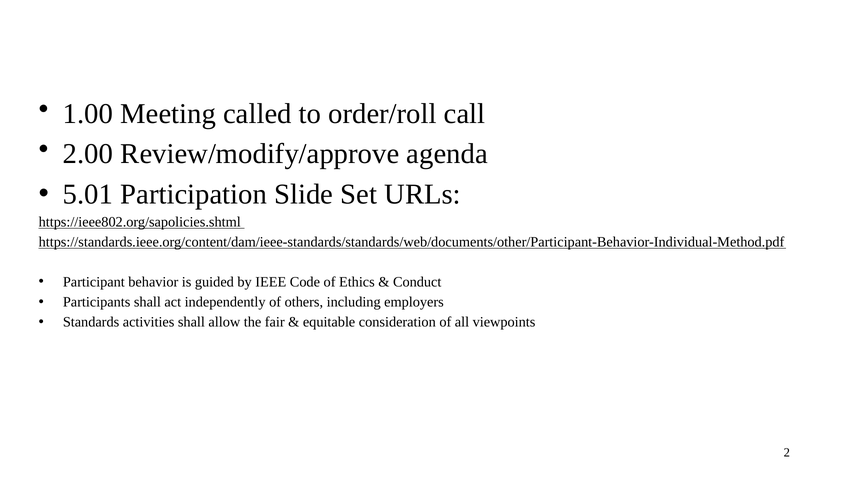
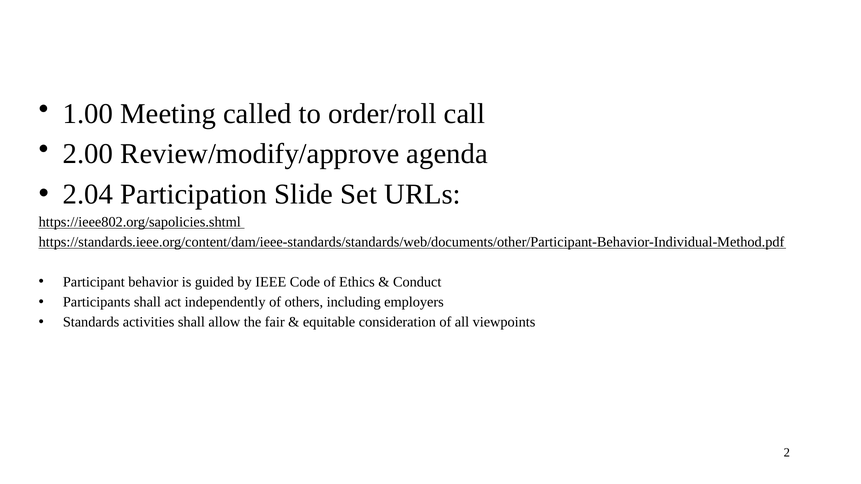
5.01: 5.01 -> 2.04 (88, 194)
